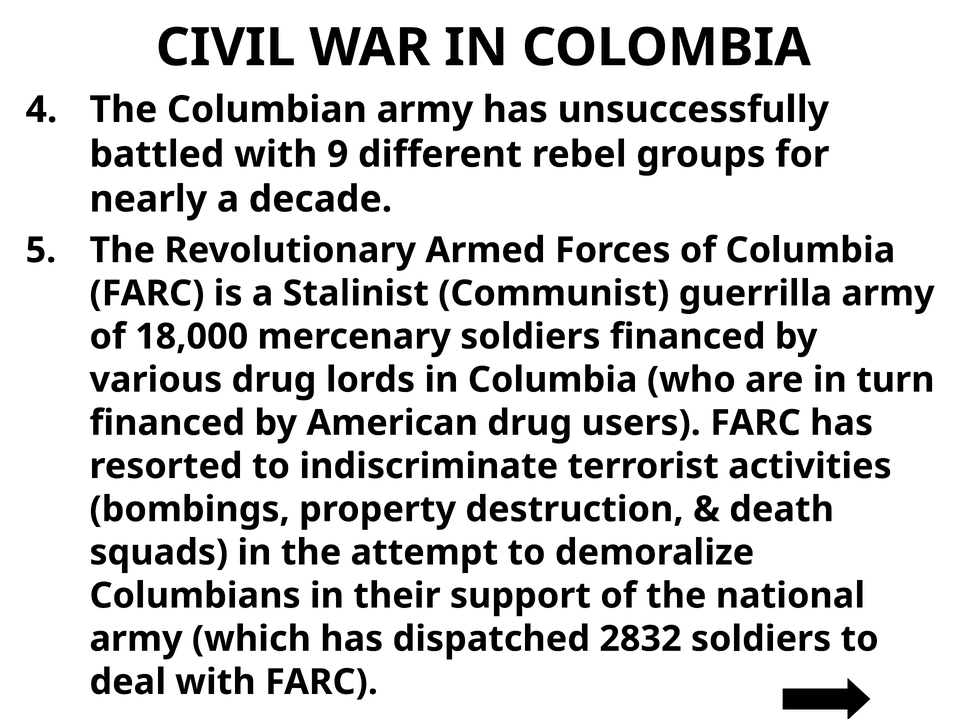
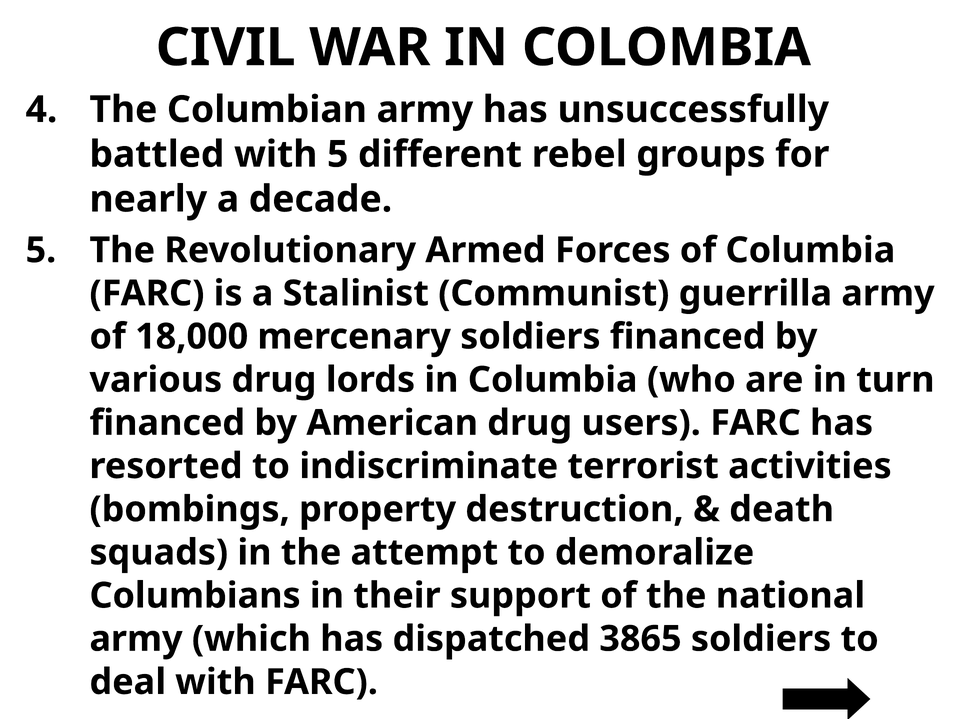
with 9: 9 -> 5 (338, 154)
2832: 2832 -> 3865 (640, 639)
